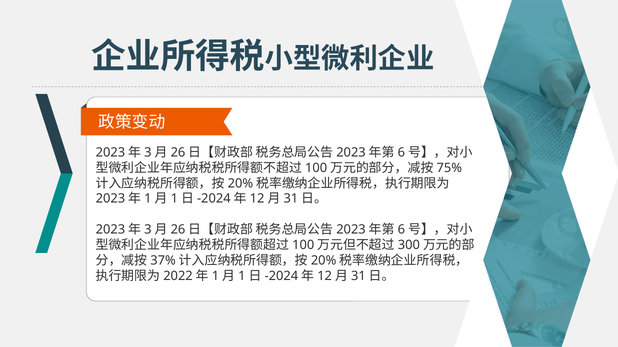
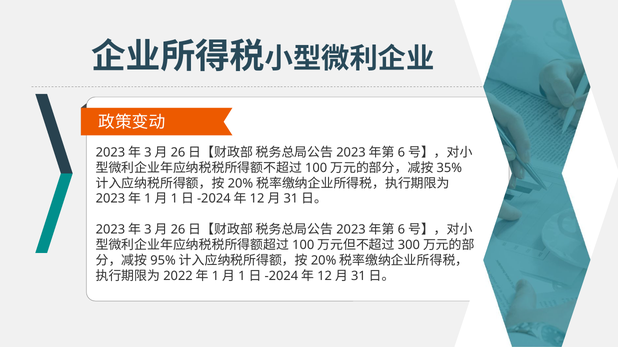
75%: 75% -> 35% (449, 168)
37%: 37% -> 95% (163, 261)
